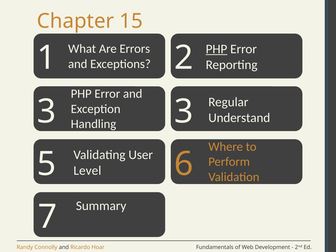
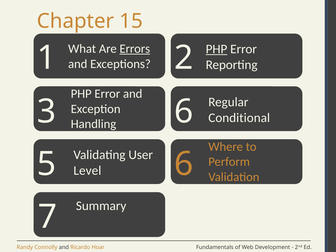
Errors underline: none -> present (135, 49)
3 3: 3 -> 6 (184, 112)
Understand: Understand -> Conditional (239, 118)
